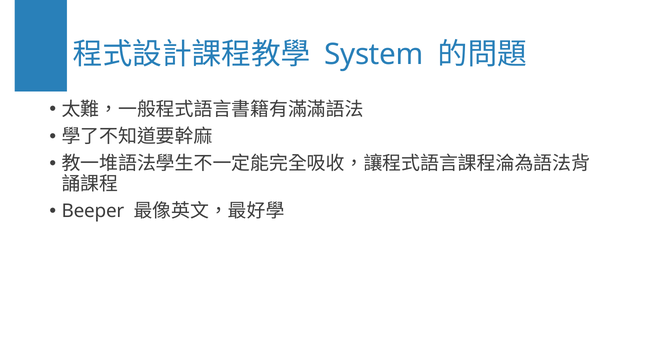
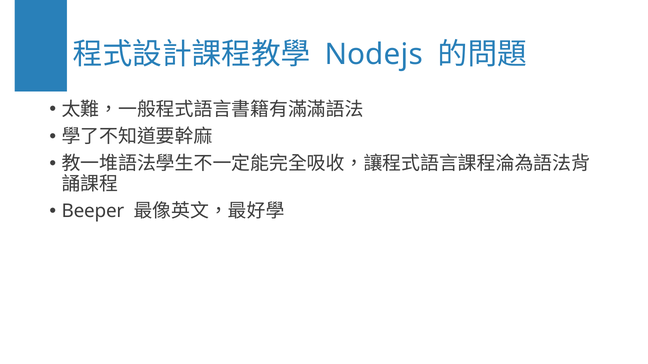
System: System -> Nodejs (374, 54)
